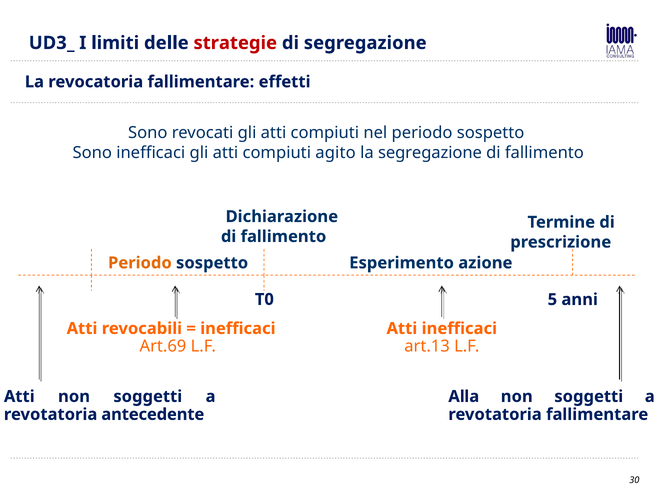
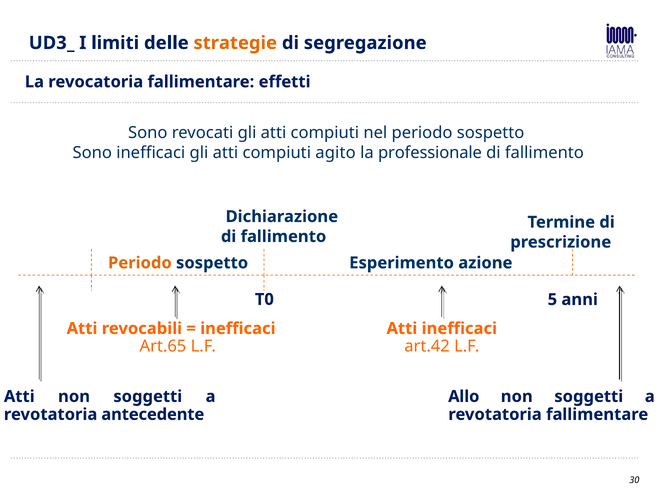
strategie colour: red -> orange (235, 43)
la segregazione: segregazione -> professionale (430, 153)
Art.69: Art.69 -> Art.65 (163, 346)
art.13: art.13 -> art.42 (427, 346)
Alla: Alla -> Allo (464, 396)
